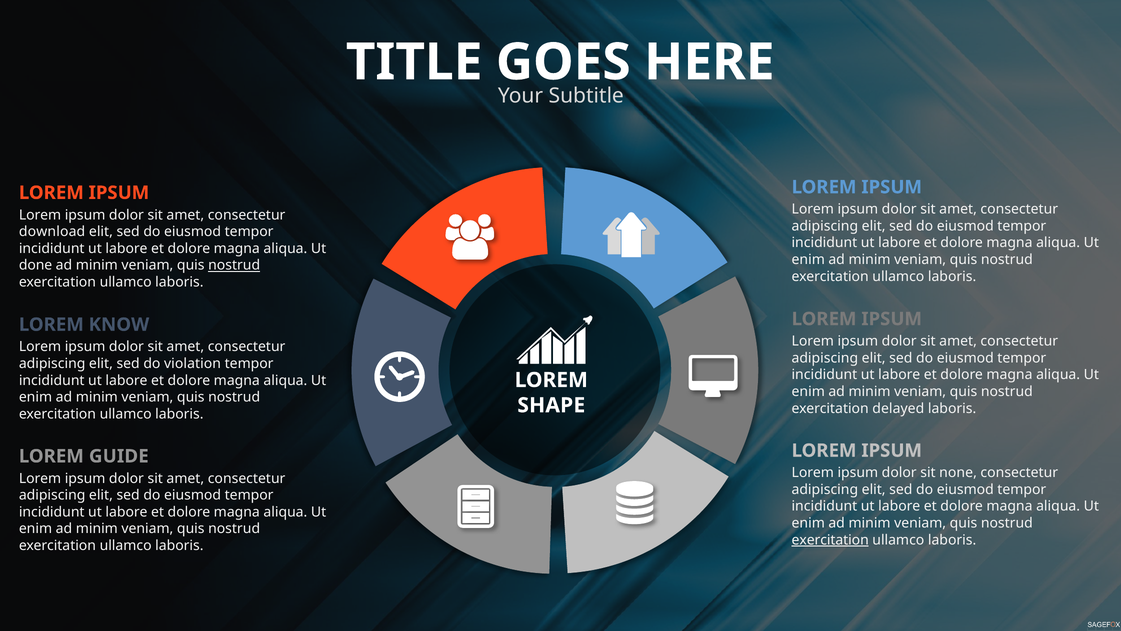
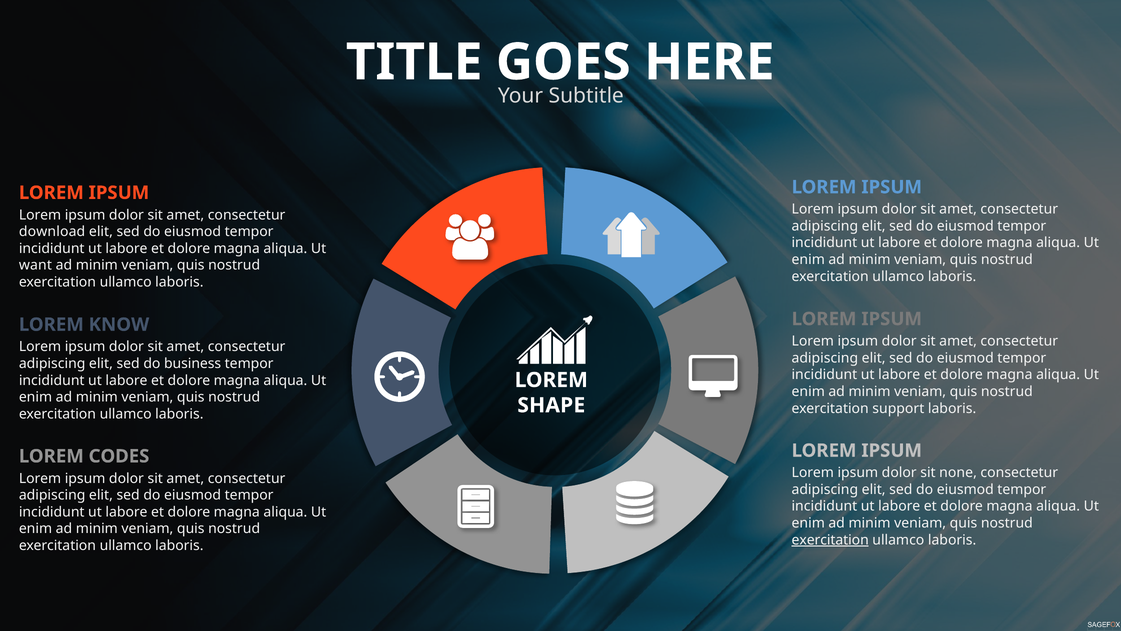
done: done -> want (35, 265)
nostrud underline: present -> none (234, 265)
violation: violation -> business (193, 363)
delayed: delayed -> support (898, 408)
GUIDE: GUIDE -> CODES (119, 456)
